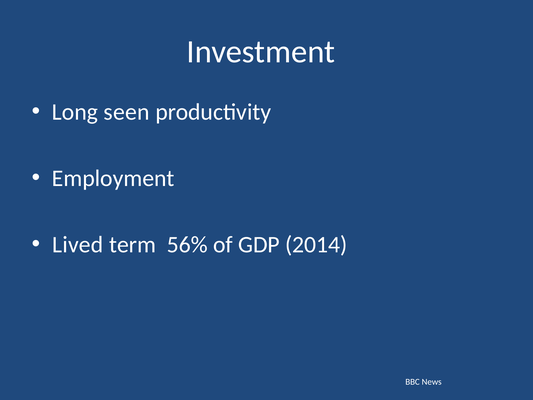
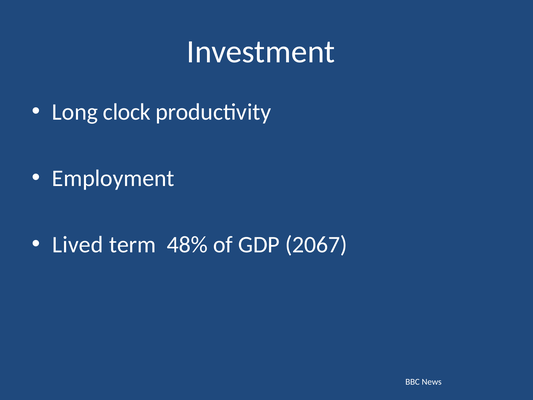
seen: seen -> clock (127, 112)
56%: 56% -> 48% (187, 245)
2014: 2014 -> 2067 (316, 245)
